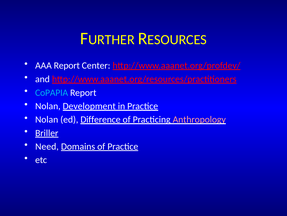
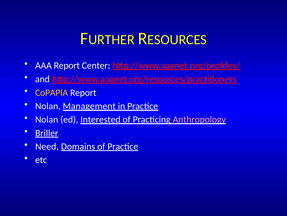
CoPAPIA colour: light blue -> yellow (52, 92)
Development: Development -> Management (89, 106)
Difference: Difference -> Interested (100, 119)
